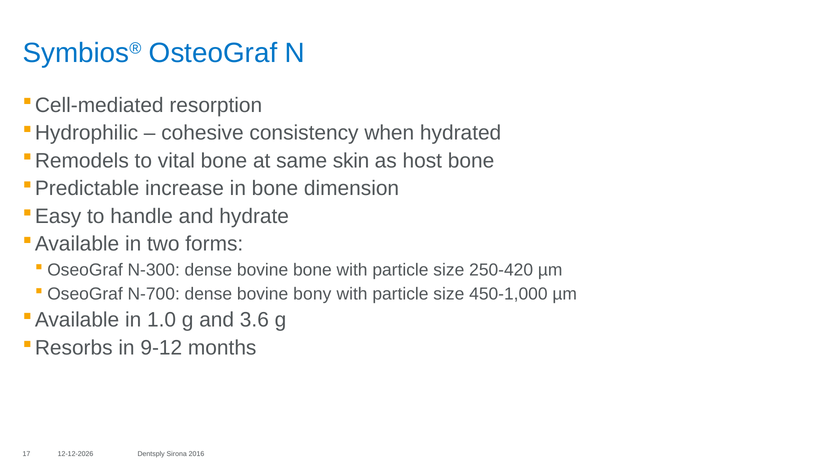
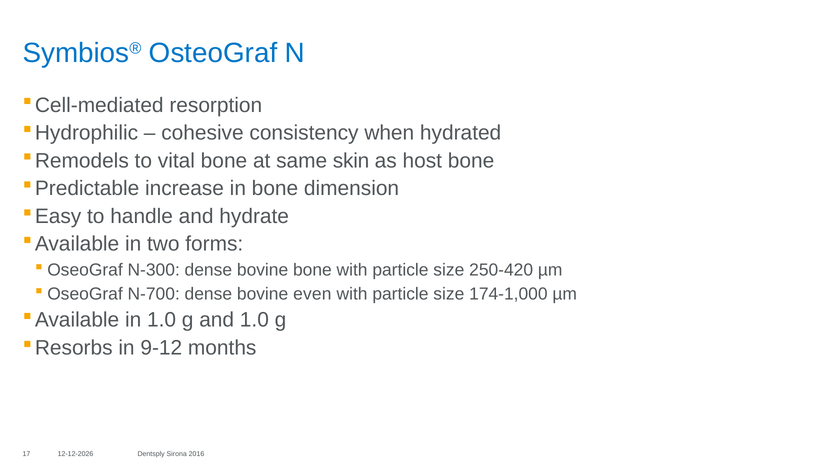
bony: bony -> even (312, 294)
450-1,000: 450-1,000 -> 174-1,000 (508, 294)
and 3.6: 3.6 -> 1.0 (254, 320)
